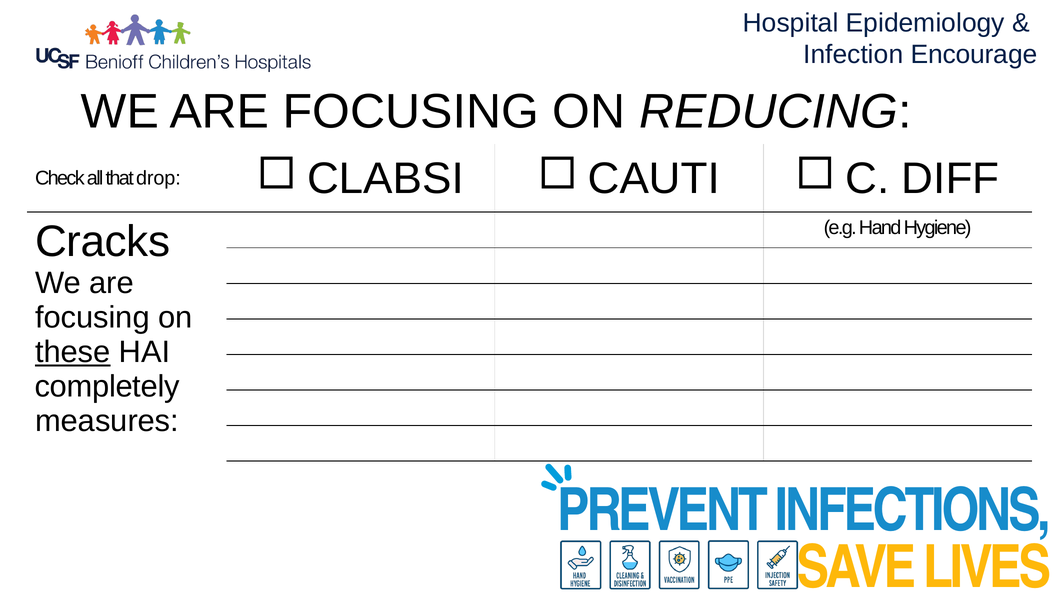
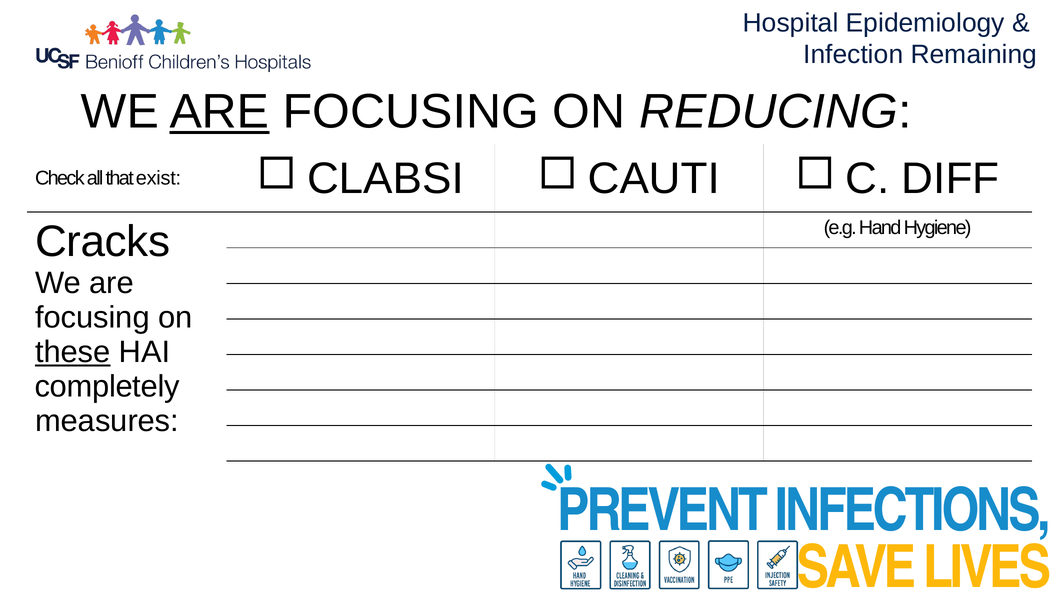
Encourage: Encourage -> Remaining (974, 55)
ARE underline: none -> present (219, 112)
drop: drop -> exist (158, 178)
